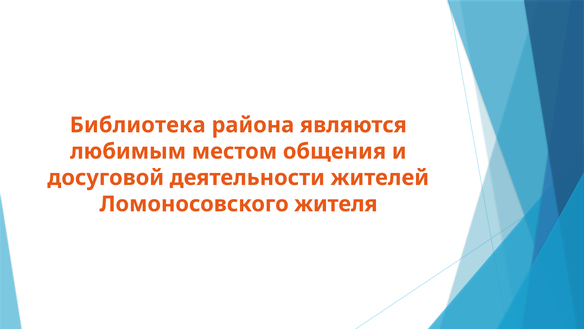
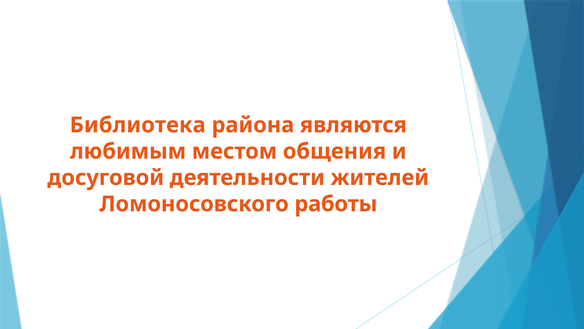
жителя: жителя -> работы (336, 204)
